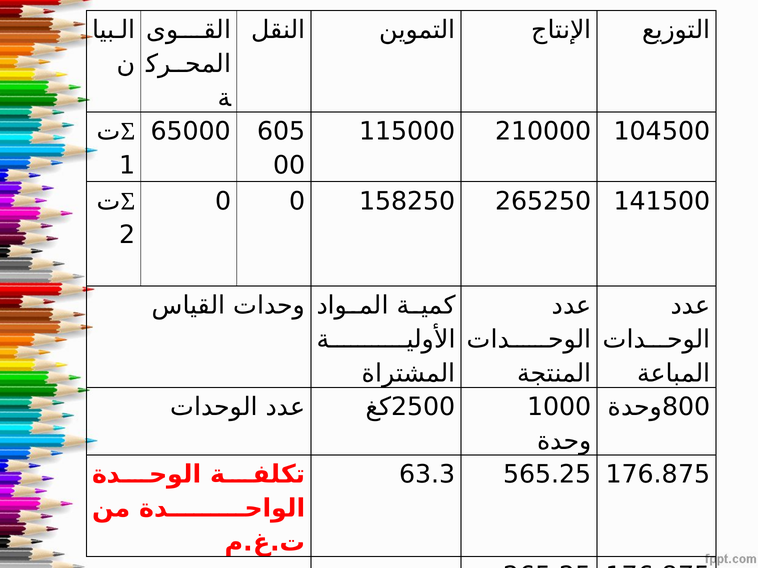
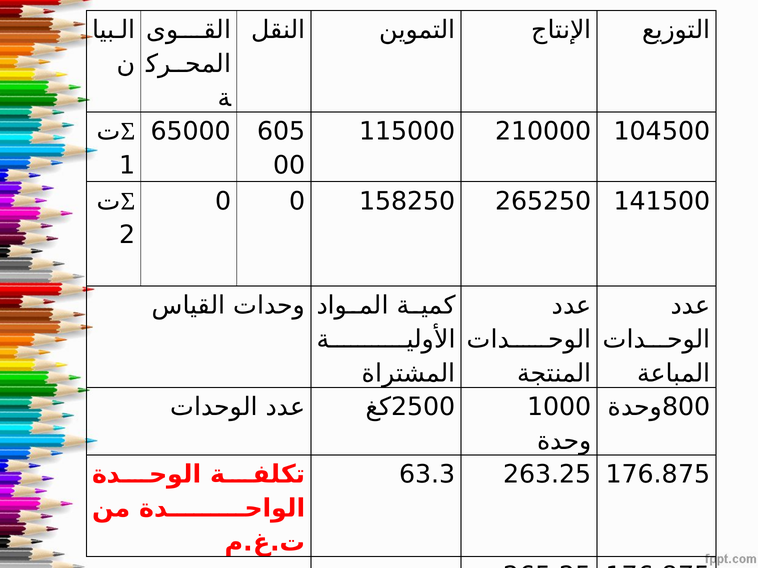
565.25: 565.25 -> 263.25 (547, 475)
